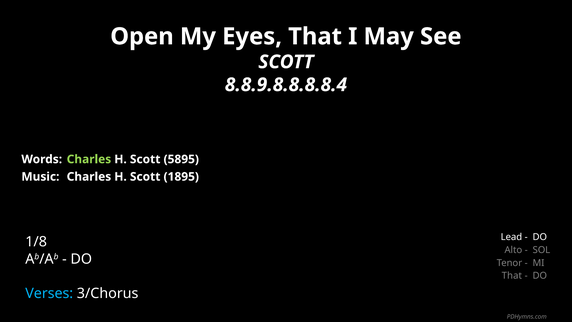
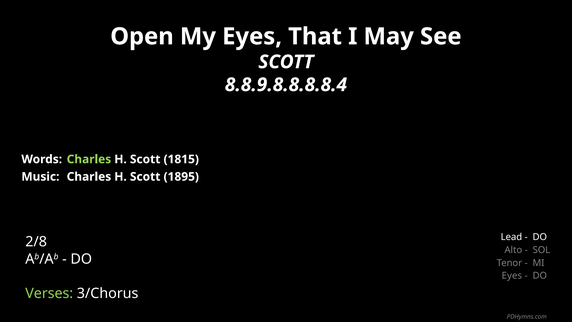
5895: 5895 -> 1815 (181, 159)
1/8: 1/8 -> 2/8 (36, 242)
That: That -> Eyes (512, 276)
Verses colour: light blue -> light green (49, 293)
